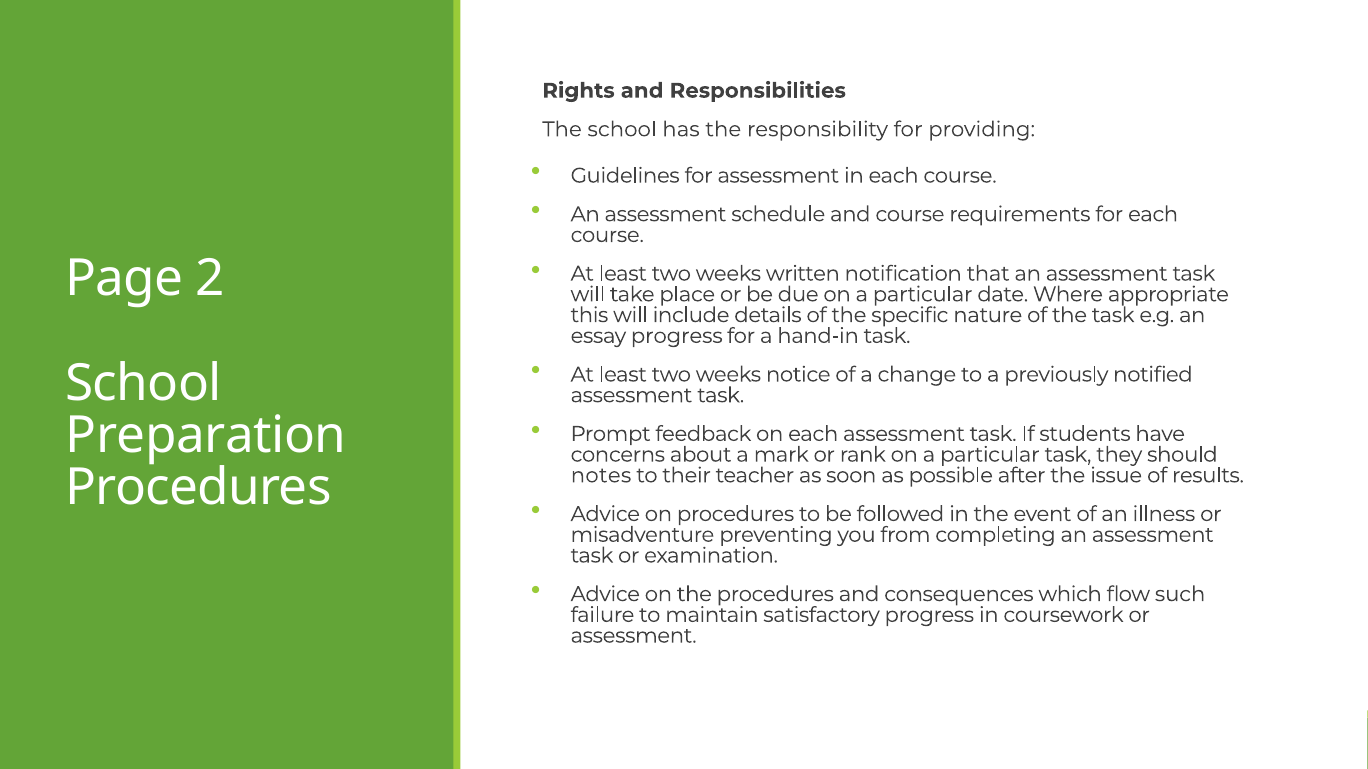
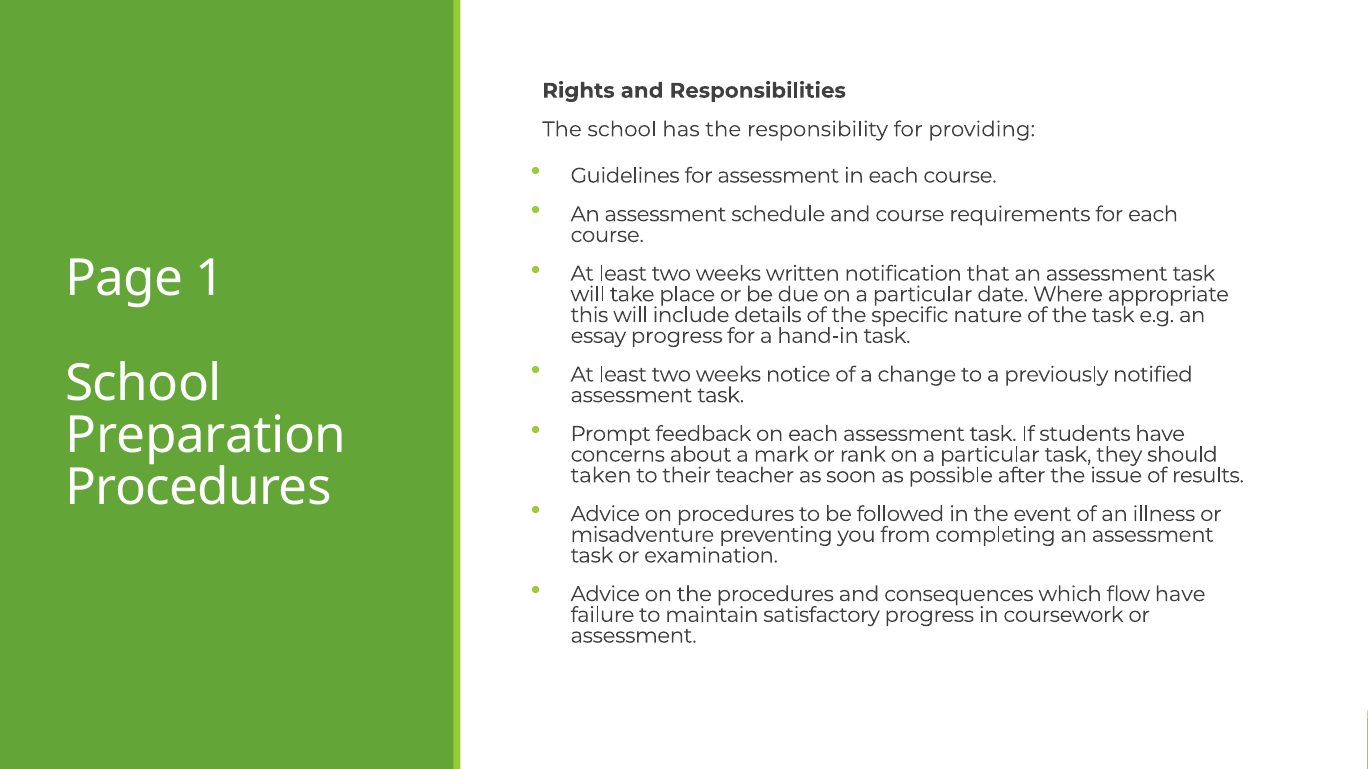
2: 2 -> 1 (210, 279)
notes: notes -> taken (601, 476)
flow such: such -> have (1180, 595)
